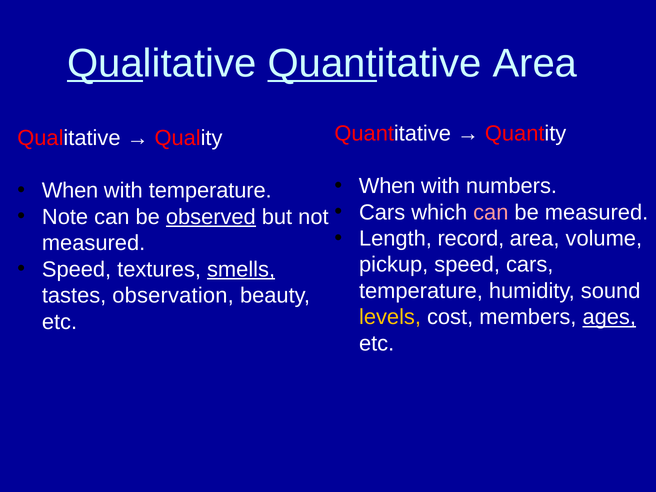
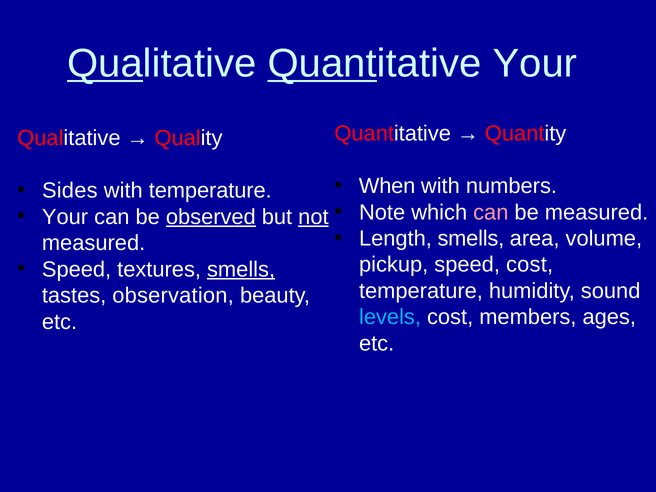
Quantitative Area: Area -> Your (535, 63)
When: When -> Sides (70, 191)
Cars: Cars -> Note (382, 212)
Note: Note -> Your (65, 217)
not underline: none -> present (313, 217)
Length record: record -> smells (471, 239)
speed cars: cars -> cost (530, 265)
levels colour: yellow -> light blue (390, 317)
ages underline: present -> none (609, 317)
